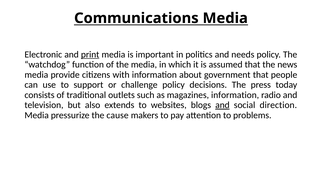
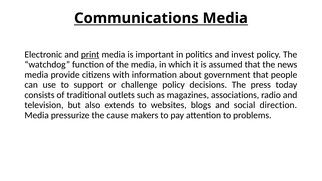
needs: needs -> invest (243, 54)
magazines information: information -> associations (235, 95)
and underline: present -> none (222, 105)
